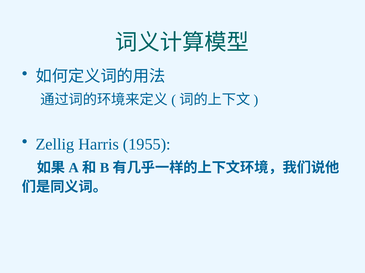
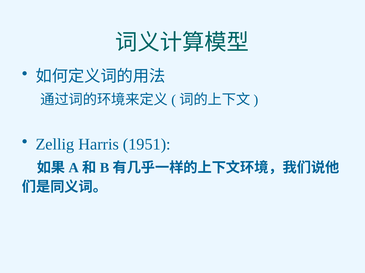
1955: 1955 -> 1951 (147, 145)
